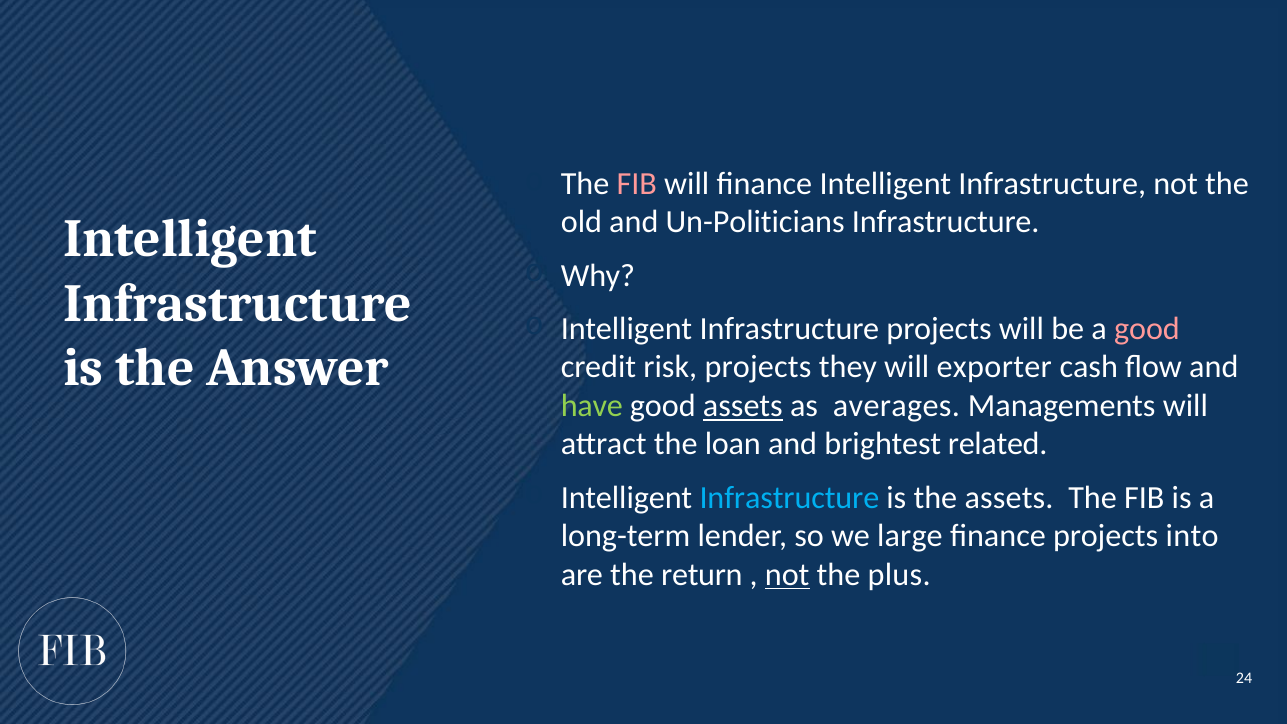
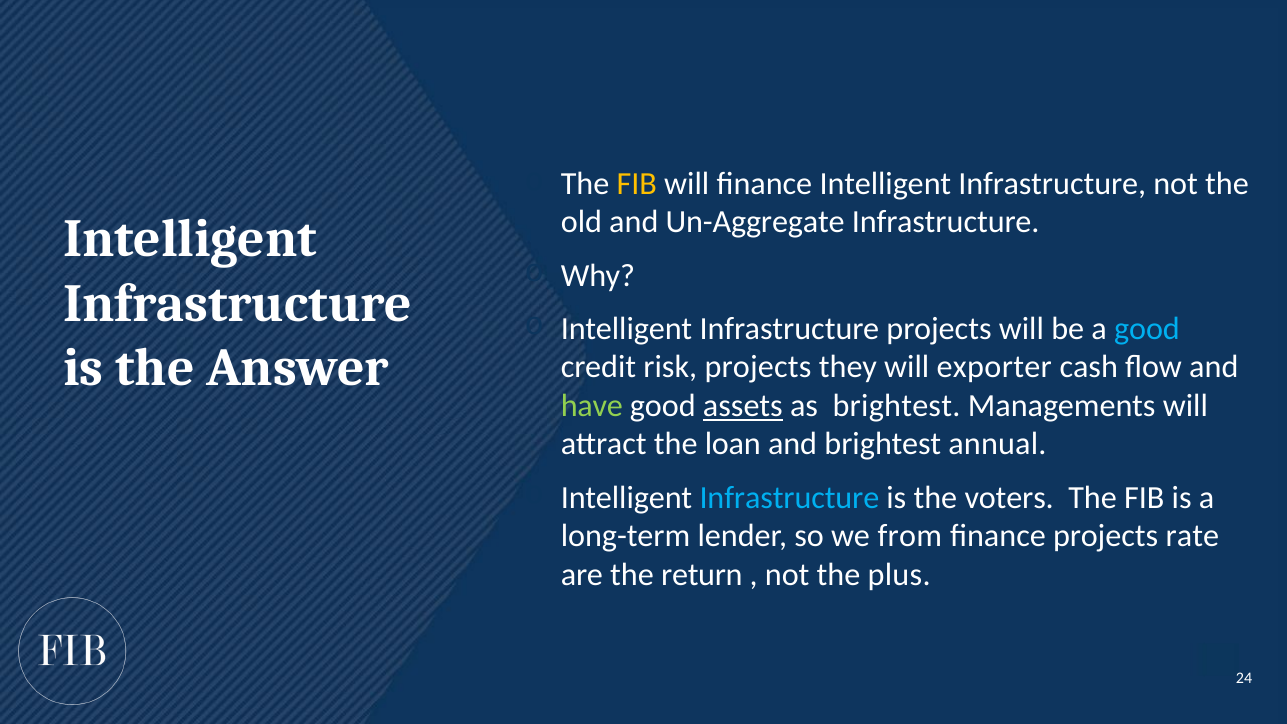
FIB colour: pink -> yellow (637, 184)
Un-Politicians: Un-Politicians -> Un-Aggregate (755, 222)
good colour: pink -> light blue (1147, 328)
as averages: averages -> brightest (896, 406)
related: related -> annual (997, 444)
the assets: assets -> voters (1009, 497)
large: large -> from (910, 536)
into: into -> rate (1192, 536)
not underline: present -> none (787, 575)
